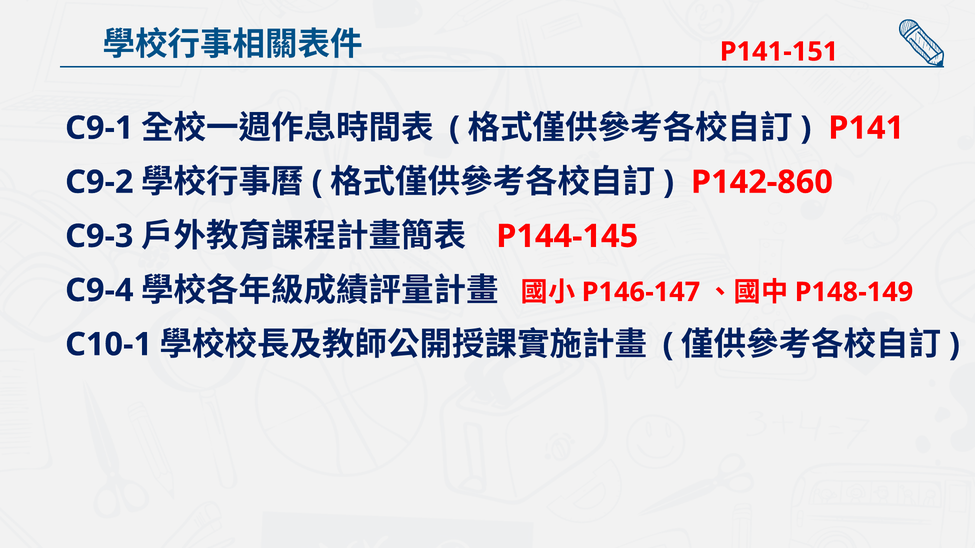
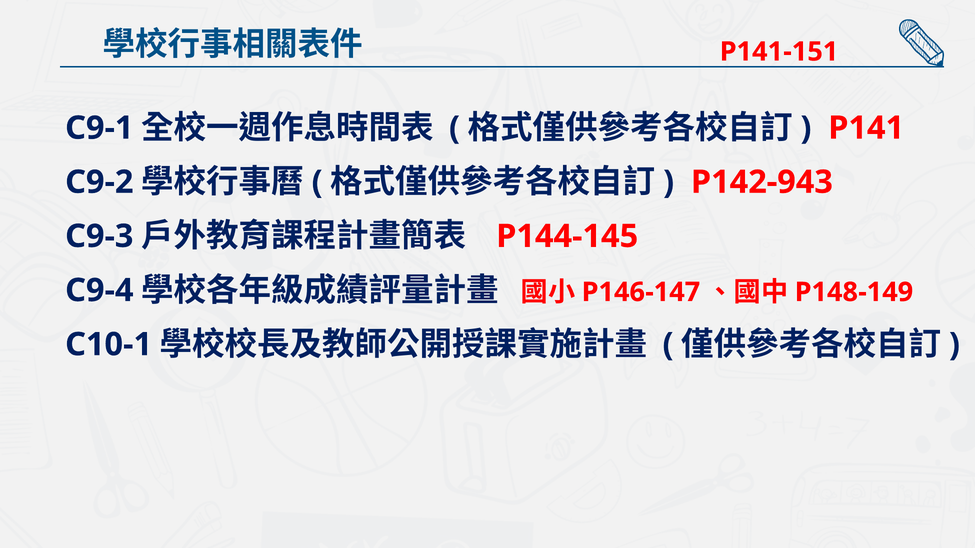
P142-860: P142-860 -> P142-943 (762, 182)
